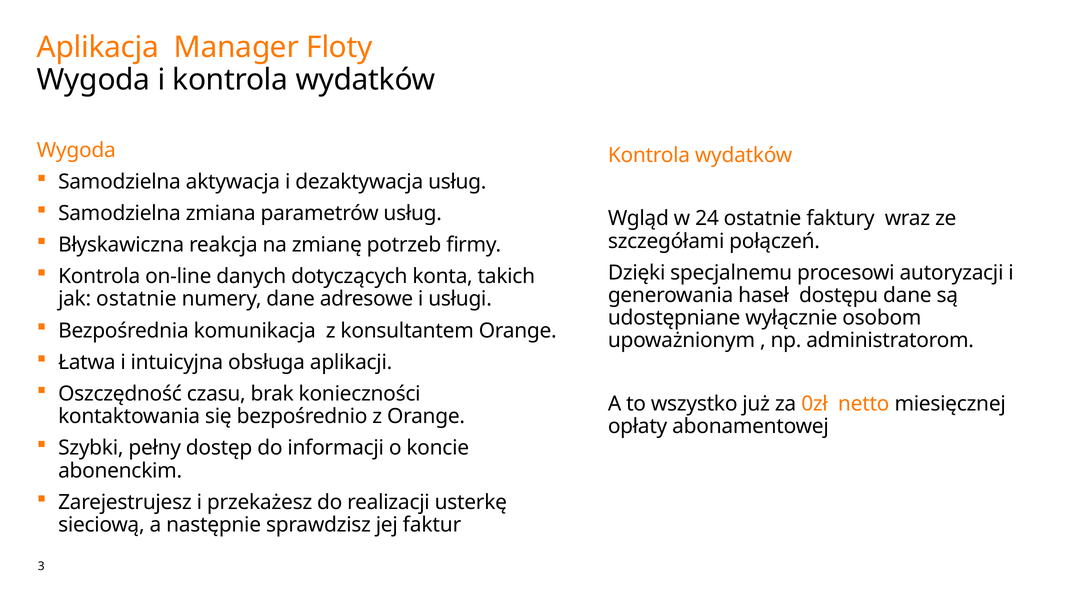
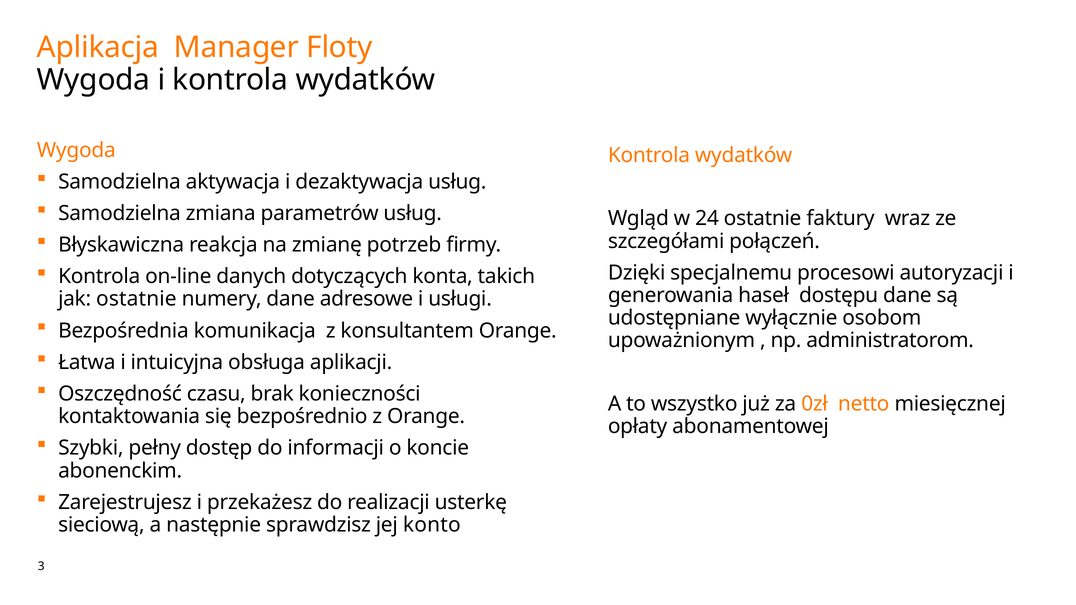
faktur: faktur -> konto (432, 525)
